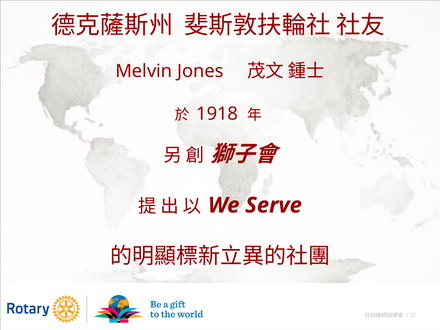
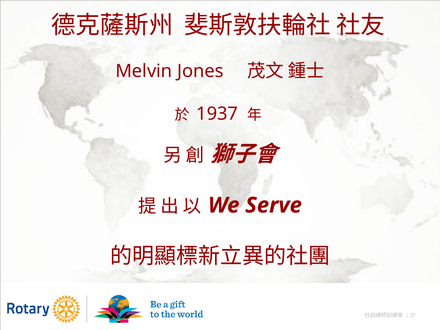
1918: 1918 -> 1937 (217, 114)
